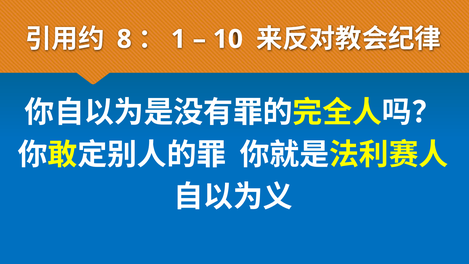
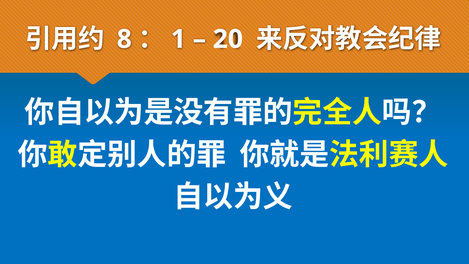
10: 10 -> 20 (228, 39)
